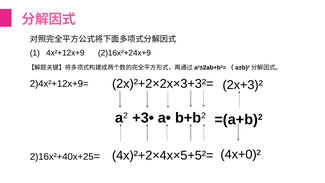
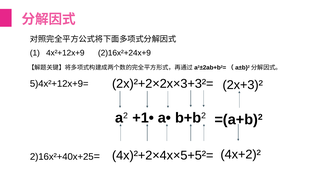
2)4x²+12x+9=: 2)4x²+12x+9= -> 5)4x²+12x+9= (59, 84)
+3•: +3• -> +1• (143, 118)
4x+0)²: 4x+0)² -> 4x+2)² (241, 154)
